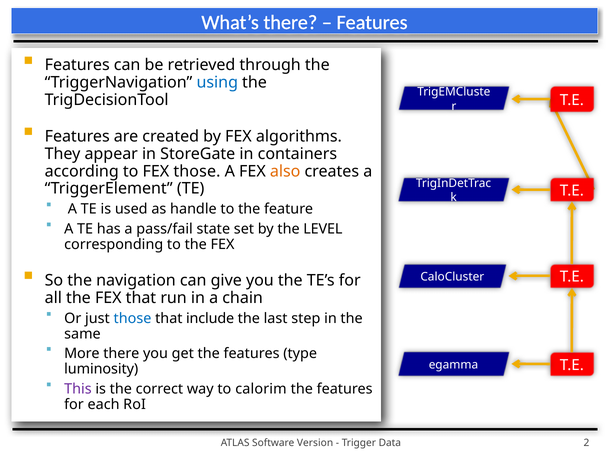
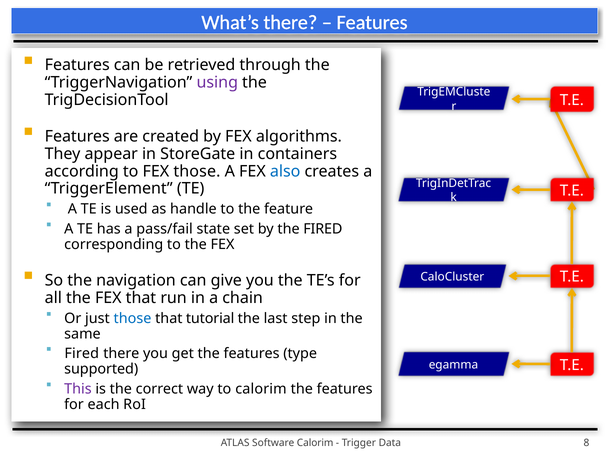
using colour: blue -> purple (217, 82)
also colour: orange -> blue (285, 171)
the LEVEL: LEVEL -> FIRED (323, 229)
include: include -> tutorial (210, 318)
More: More -> Fired (82, 353)
luminosity: luminosity -> supported (101, 369)
Software Version: Version -> Calorim (315, 443)
2: 2 -> 8 (586, 443)
